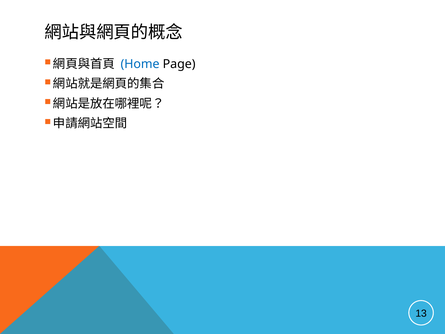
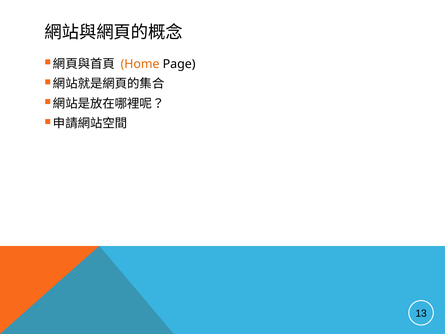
Home colour: blue -> orange (140, 64)
